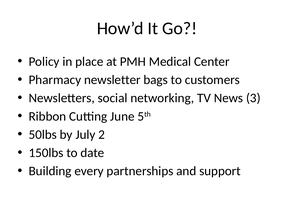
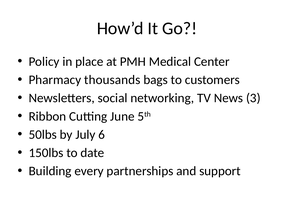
newsletter: newsletter -> thousands (112, 80)
2: 2 -> 6 (102, 135)
